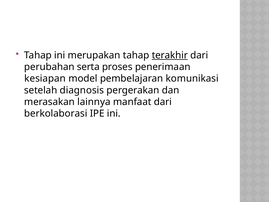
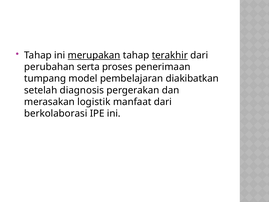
merupakan underline: none -> present (94, 55)
kesiapan: kesiapan -> tumpang (45, 78)
komunikasi: komunikasi -> diakibatkan (192, 78)
lainnya: lainnya -> logistik (94, 102)
